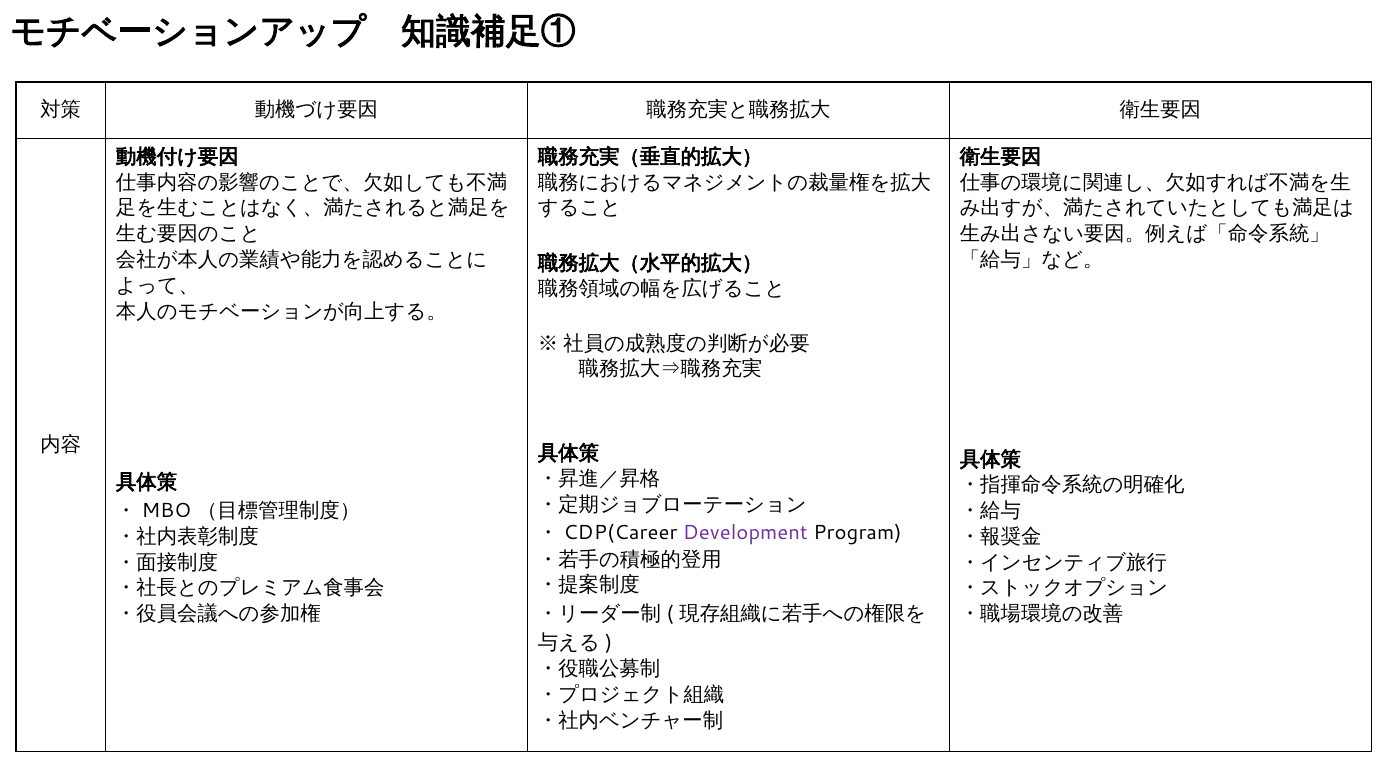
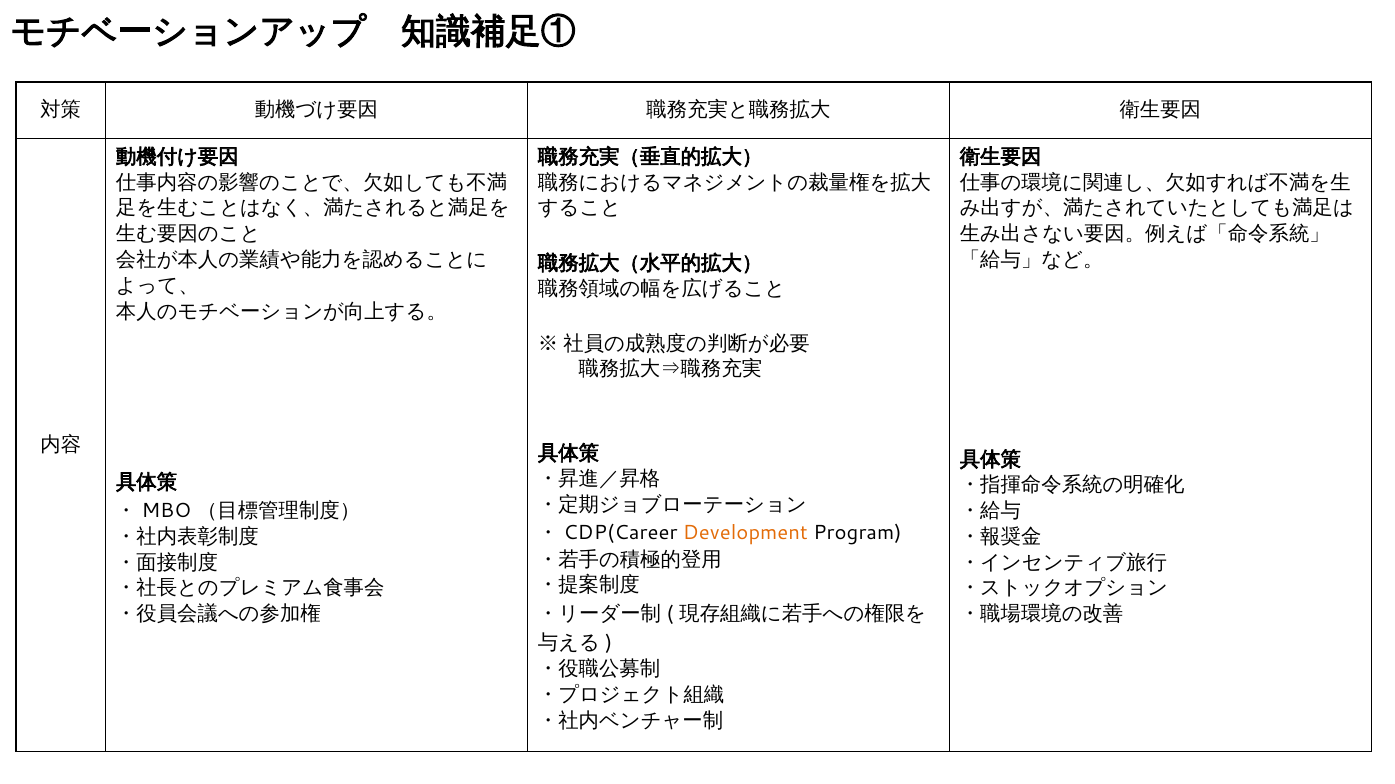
Development colour: purple -> orange (745, 533)
